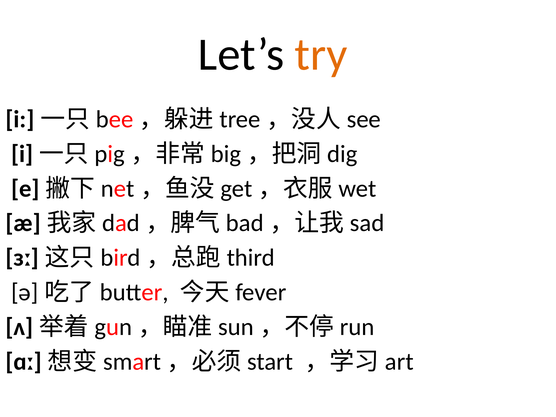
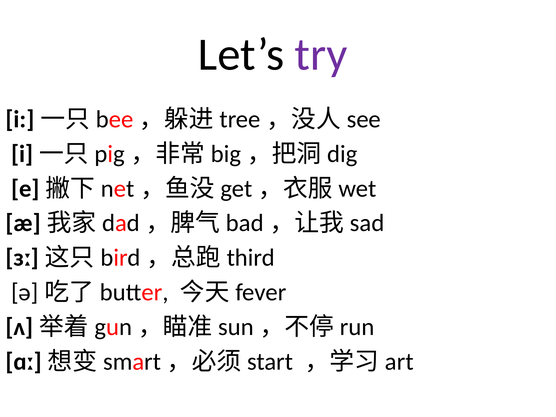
try colour: orange -> purple (321, 55)
